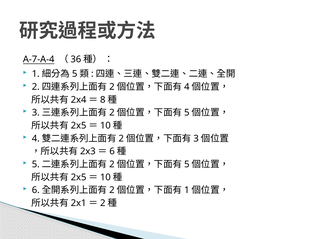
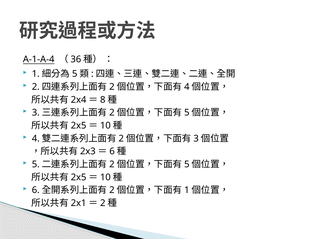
A-7-A-4: A-7-A-4 -> A-1-A-4 (39, 59)
